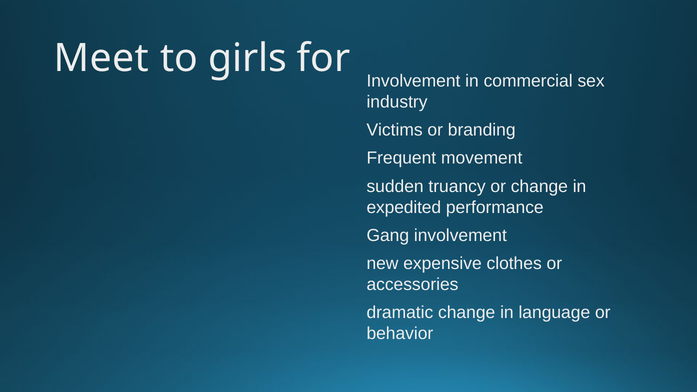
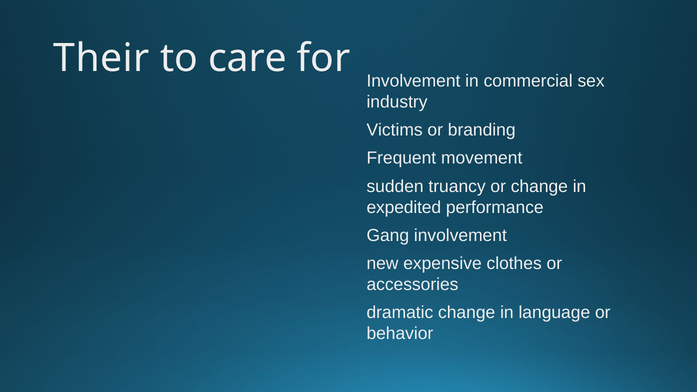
Meet: Meet -> Their (101, 59)
girls: girls -> care (248, 59)
